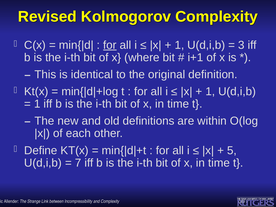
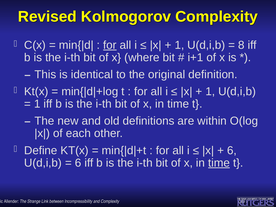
3: 3 -> 8 (241, 45)
5: 5 -> 6 (232, 150)
7: 7 -> 6 (78, 163)
time underline: none -> present (219, 163)
